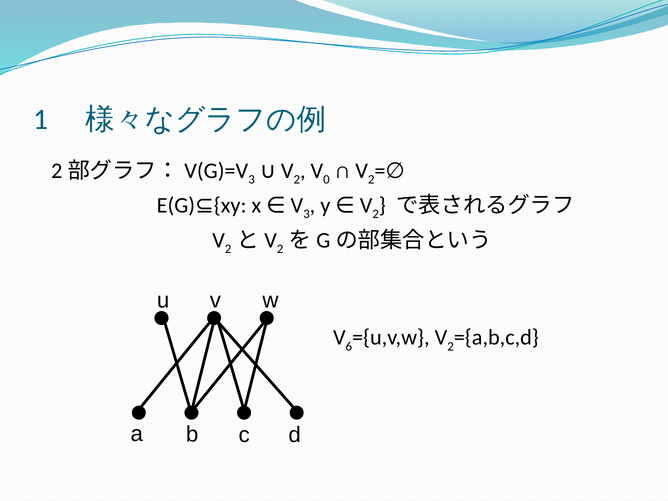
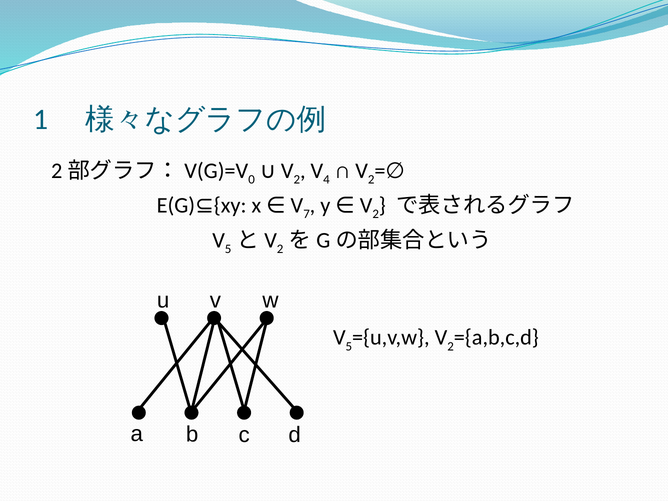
0: 0 -> 4 (326, 179)
3: 3 -> 0 (252, 179)
3: 3 -> 7 (307, 214)
2: 2 -> 5 (228, 249)
6: 6 -> 5 (349, 346)
